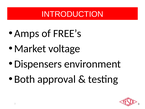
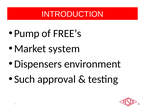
Amps: Amps -> Pump (27, 33)
voltage: voltage -> system (64, 49)
Both: Both -> Such (25, 79)
